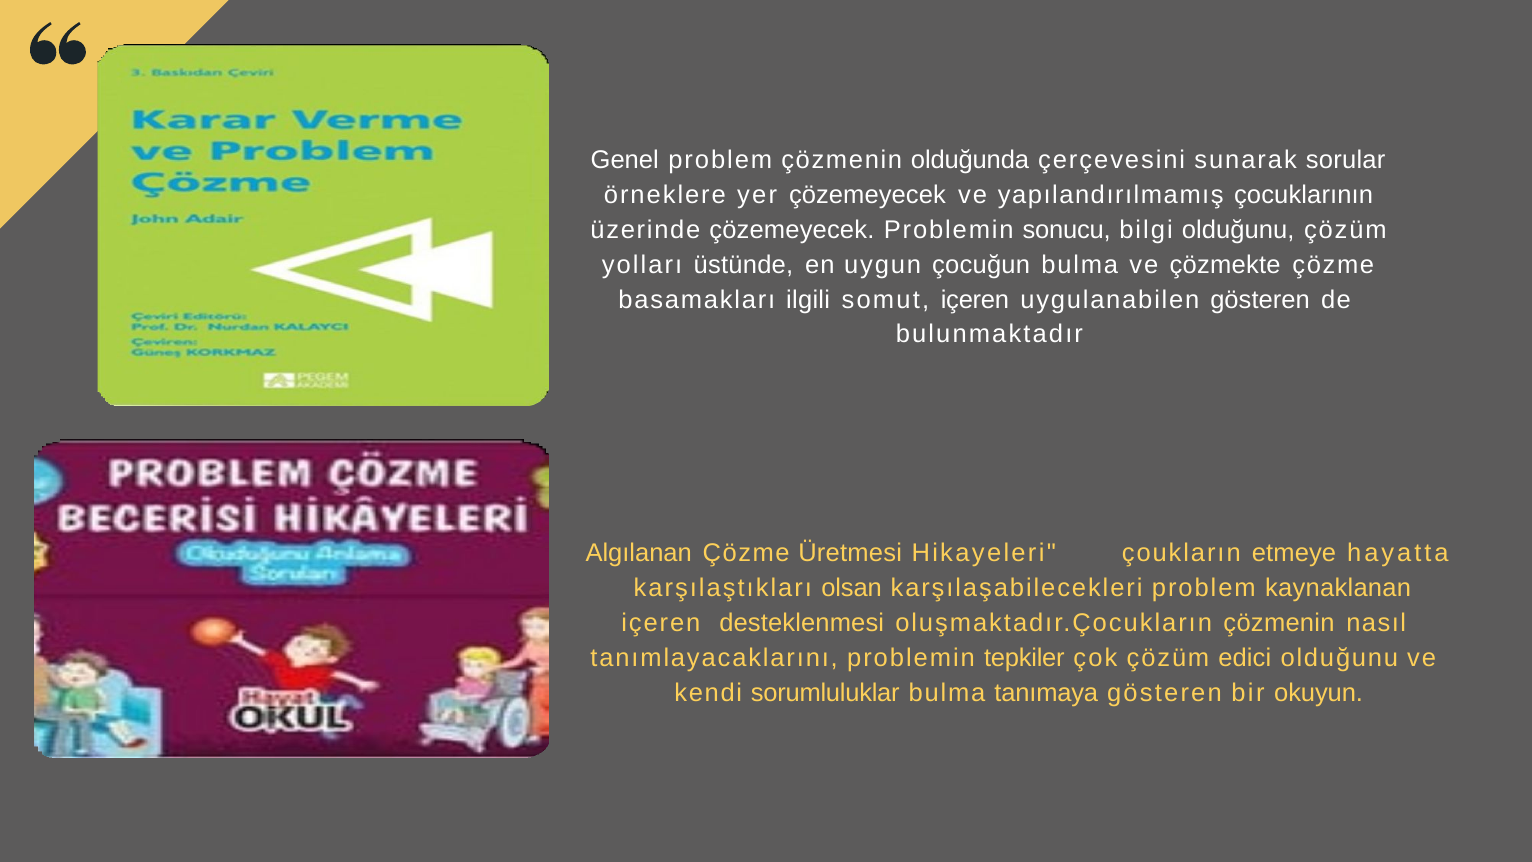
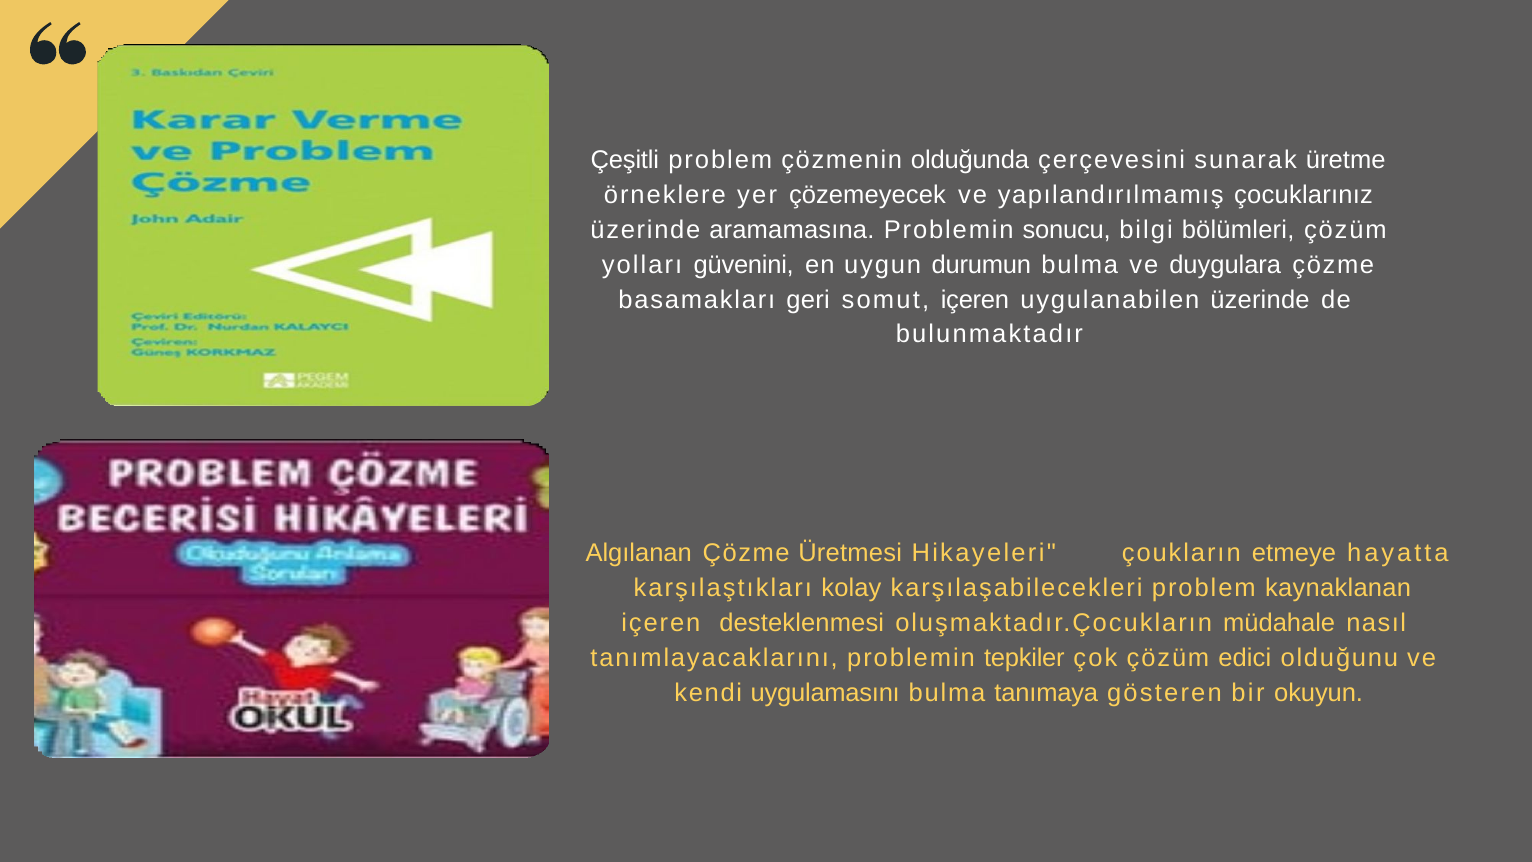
Genel: Genel -> Çeşitli (625, 160)
sorular: sorular -> üretme (1346, 160)
çocuklarının: çocuklarının -> çocuklarınız (1304, 195)
üzerinde çözemeyecek: çözemeyecek -> aramamasına (792, 230)
bilgi olduğunu: olduğunu -> bölümleri (1238, 230)
üstünde: üstünde -> güvenini (744, 265)
çocuğun: çocuğun -> durumun (981, 265)
çözmekte: çözmekte -> duygulara (1225, 265)
ilgili: ilgili -> geri (808, 300)
uygulanabilen gösteren: gösteren -> üzerinde (1260, 300)
olsan: olsan -> kolay (851, 588)
oluşmaktadır.Çocukların çözmenin: çözmenin -> müdahale (1279, 623)
sorumluluklar: sorumluluklar -> uygulamasını (825, 693)
